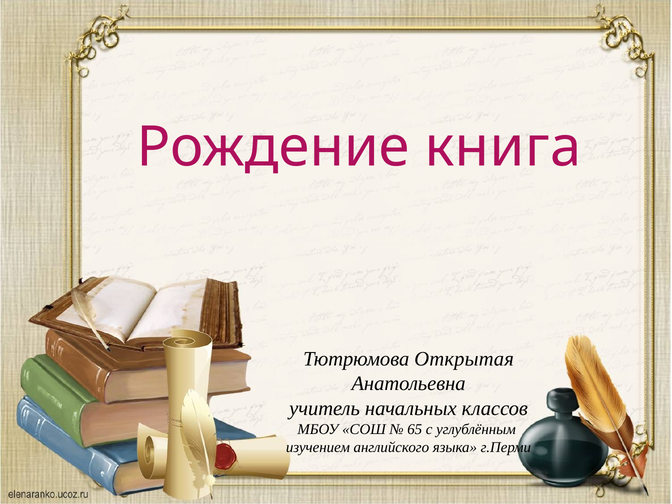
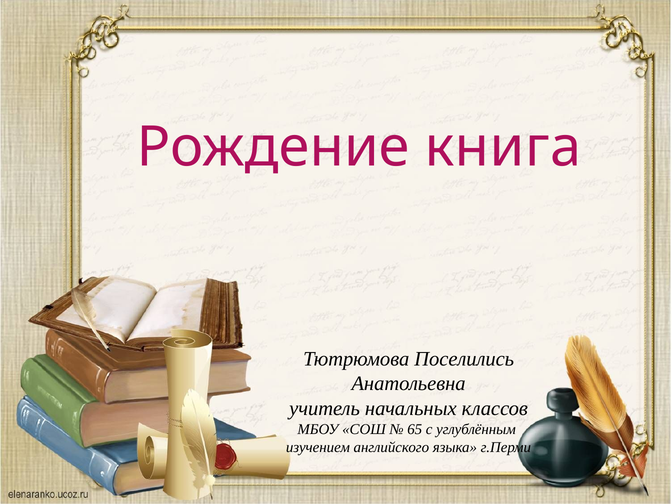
Открытая: Открытая -> Поселились (464, 359)
